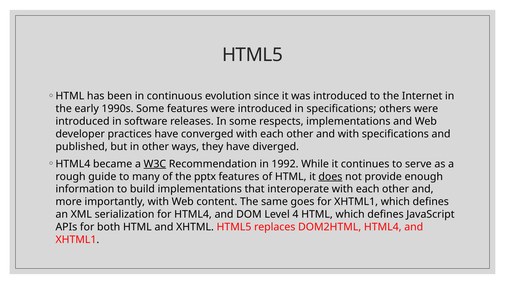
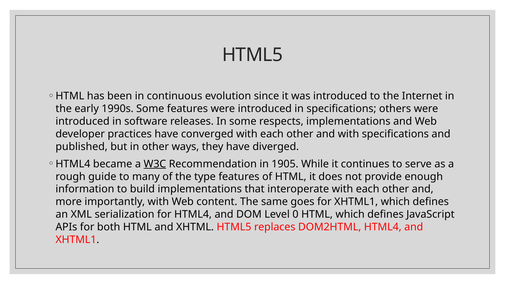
1992: 1992 -> 1905 (285, 164)
pptx: pptx -> type (205, 177)
does underline: present -> none (330, 177)
4: 4 -> 0 (295, 214)
